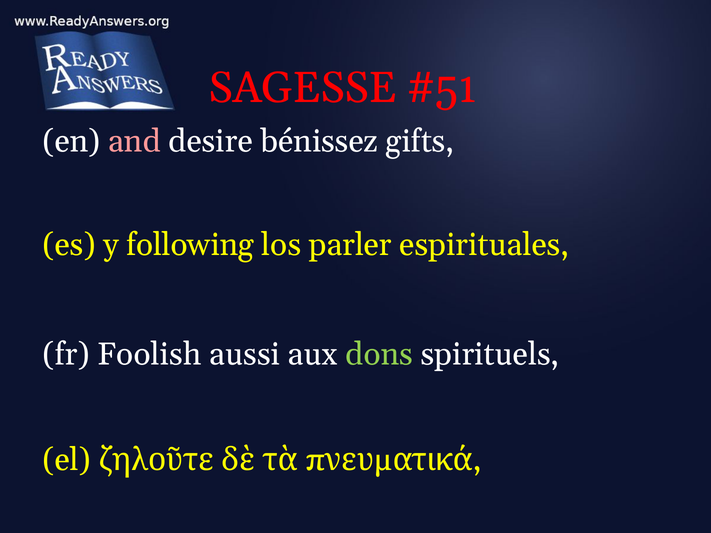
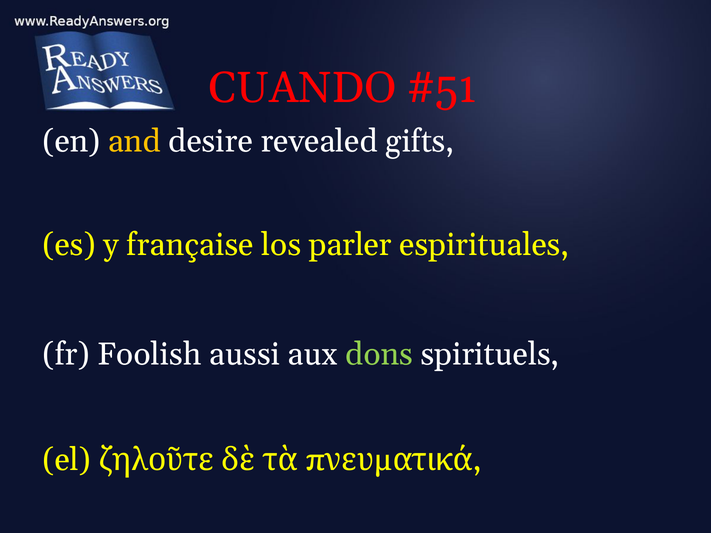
SAGESSE: SAGESSE -> CUANDO (303, 88)
and colour: pink -> yellow (134, 142)
bénissez: bénissez -> revealed (319, 142)
following: following -> française (190, 245)
